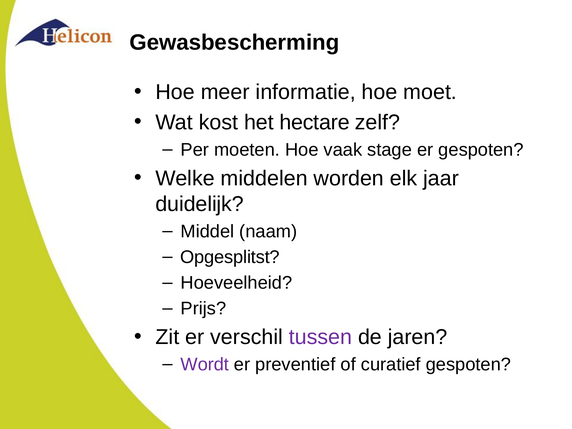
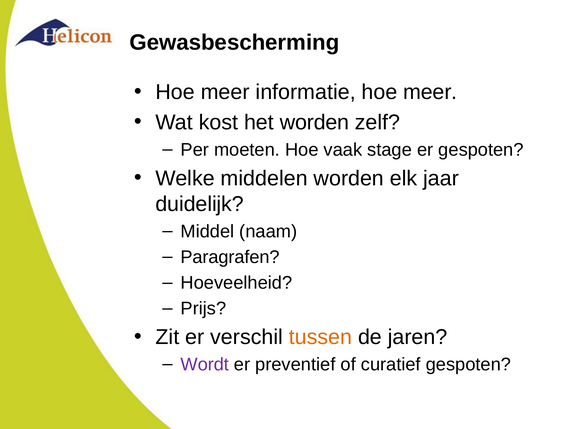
informatie hoe moet: moet -> meer (430, 92)
het hectare: hectare -> worden (314, 122)
Opgesplitst: Opgesplitst -> Paragrafen (230, 257)
tussen colour: purple -> orange (320, 337)
